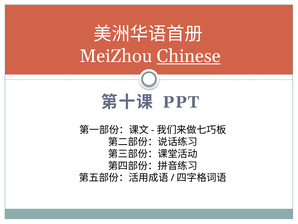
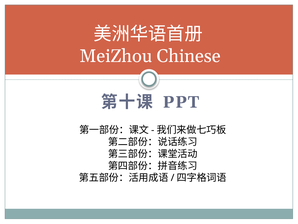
Chinese underline: present -> none (189, 56)
